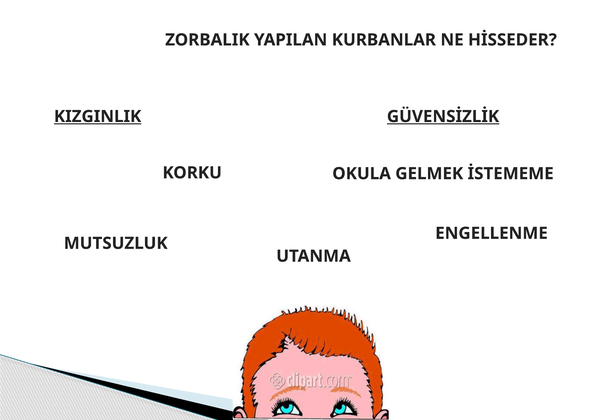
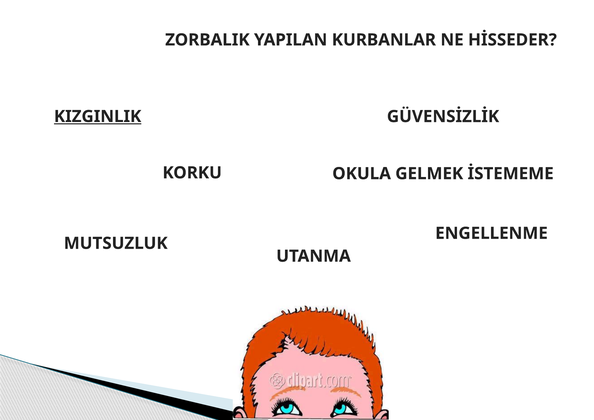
GÜVENSİZLİK underline: present -> none (443, 117)
